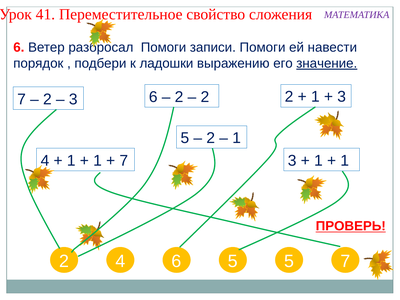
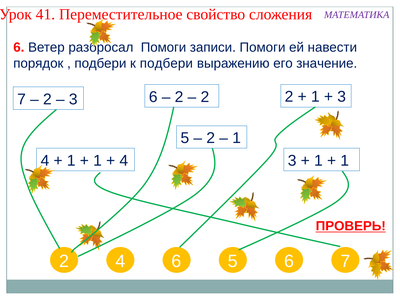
к ладошки: ладошки -> подбери (166, 63)
значение underline: present -> none (327, 63)
7: 7 -> 4 (124, 161)
5 5: 5 -> 6 (289, 261)
